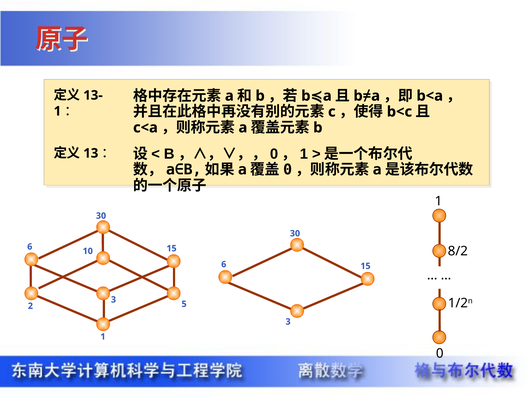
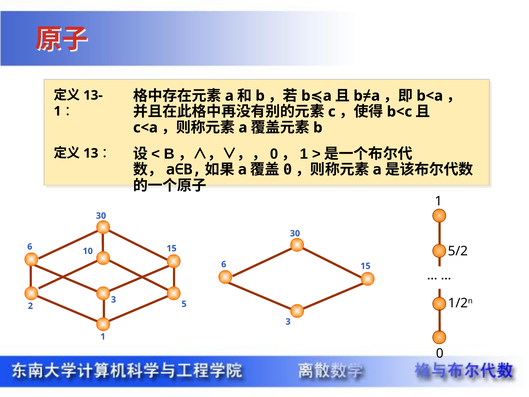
8/2: 8/2 -> 5/2 (458, 251)
